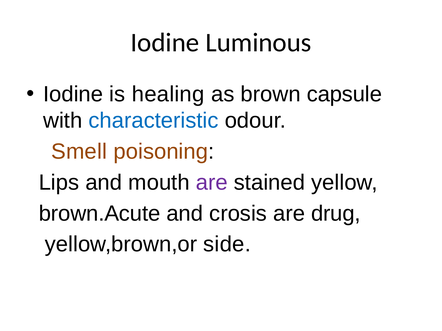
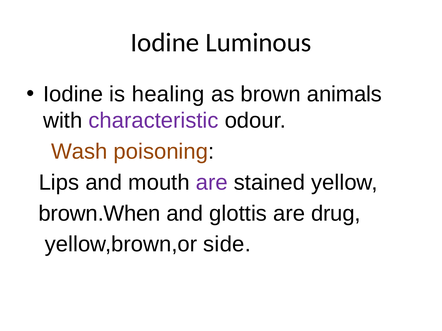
capsule: capsule -> animals (344, 94)
characteristic colour: blue -> purple (154, 121)
Smell: Smell -> Wash (79, 152)
brown.Acute: brown.Acute -> brown.When (100, 214)
crosis: crosis -> glottis (238, 214)
